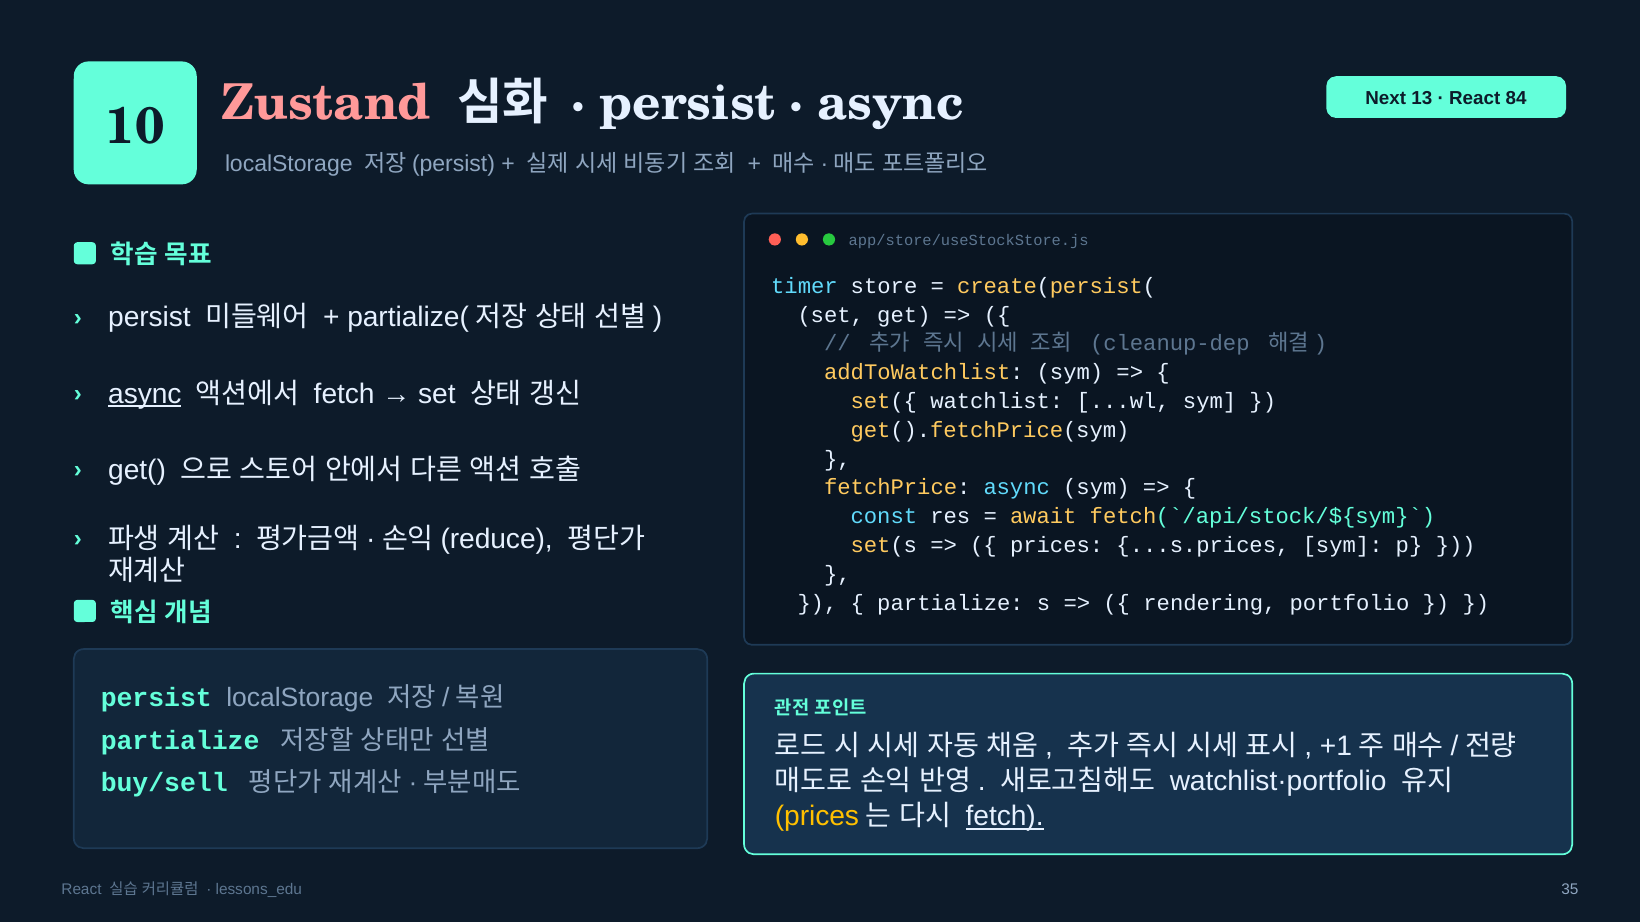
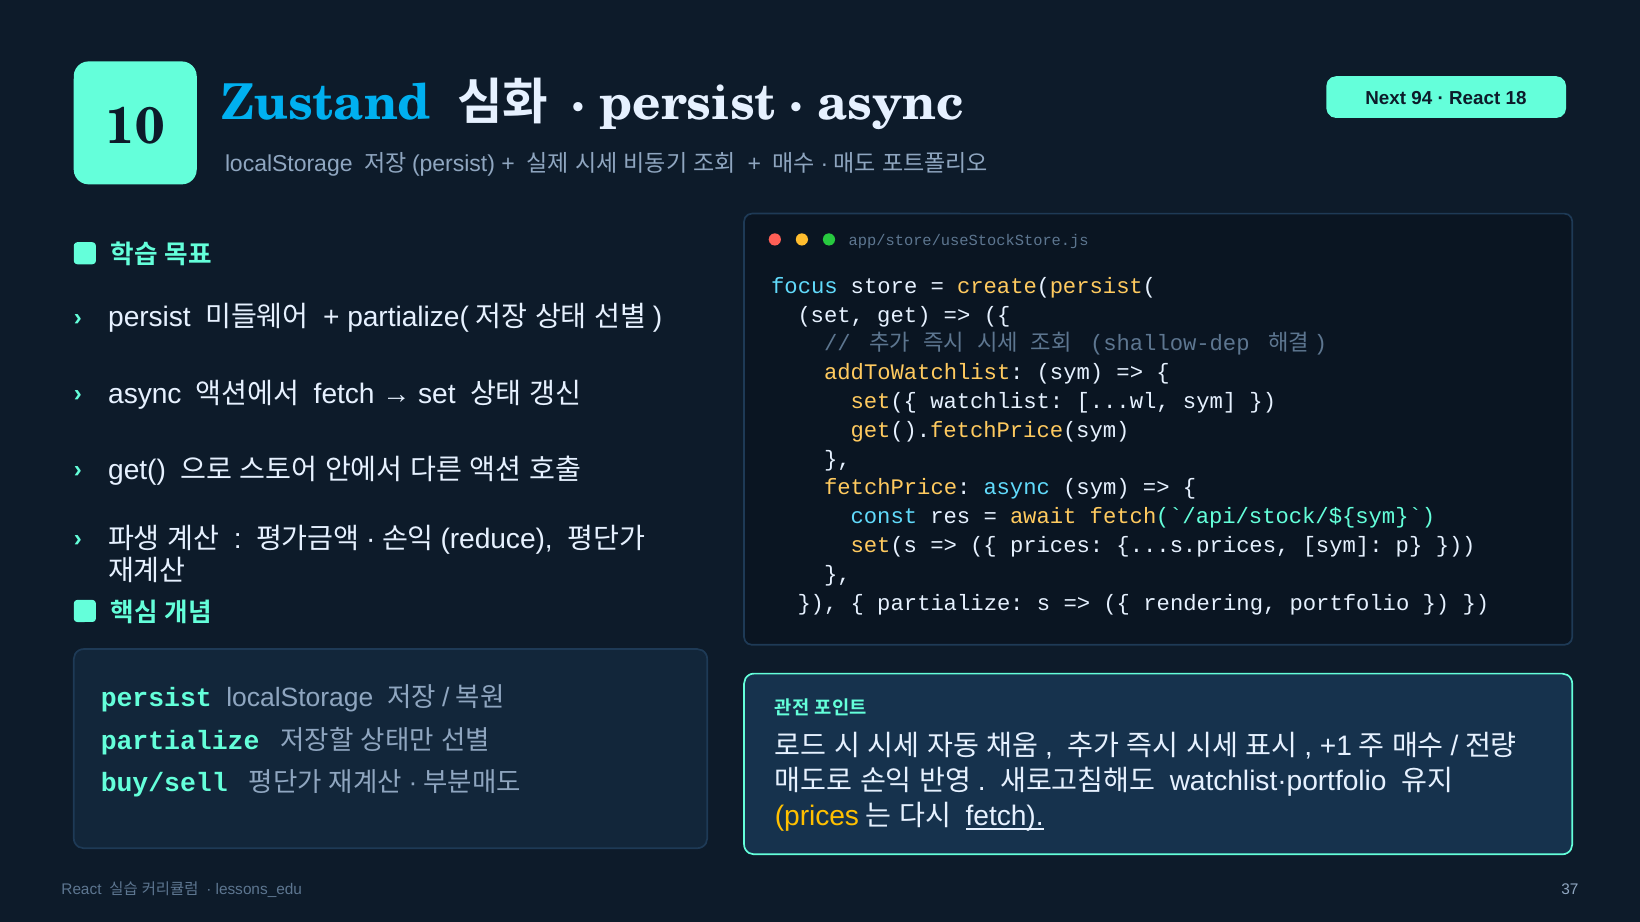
13: 13 -> 94 (1422, 98)
84: 84 -> 18 (1516, 98)
Zustand colour: pink -> light blue (326, 103)
timer: timer -> focus (804, 286)
cleanup-dep: cleanup-dep -> shallow-dep (1170, 344)
async underline: present -> none (145, 394)
35: 35 -> 37 (1570, 890)
